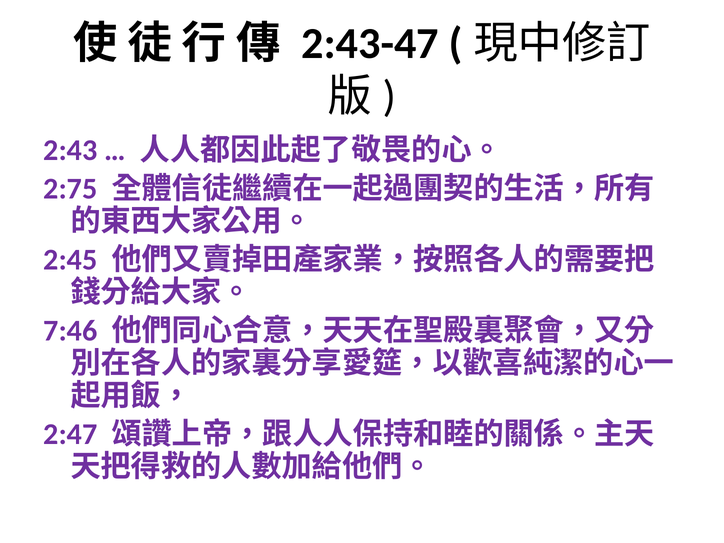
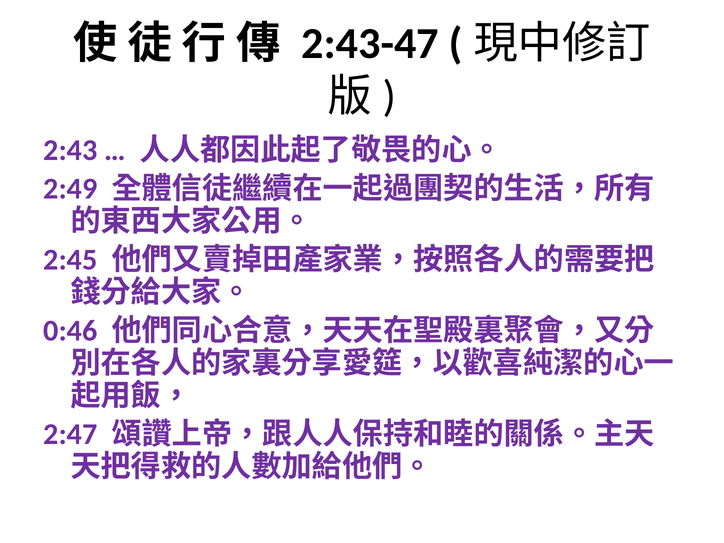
2:75: 2:75 -> 2:49 (70, 189)
7:46: 7:46 -> 0:46 (70, 331)
